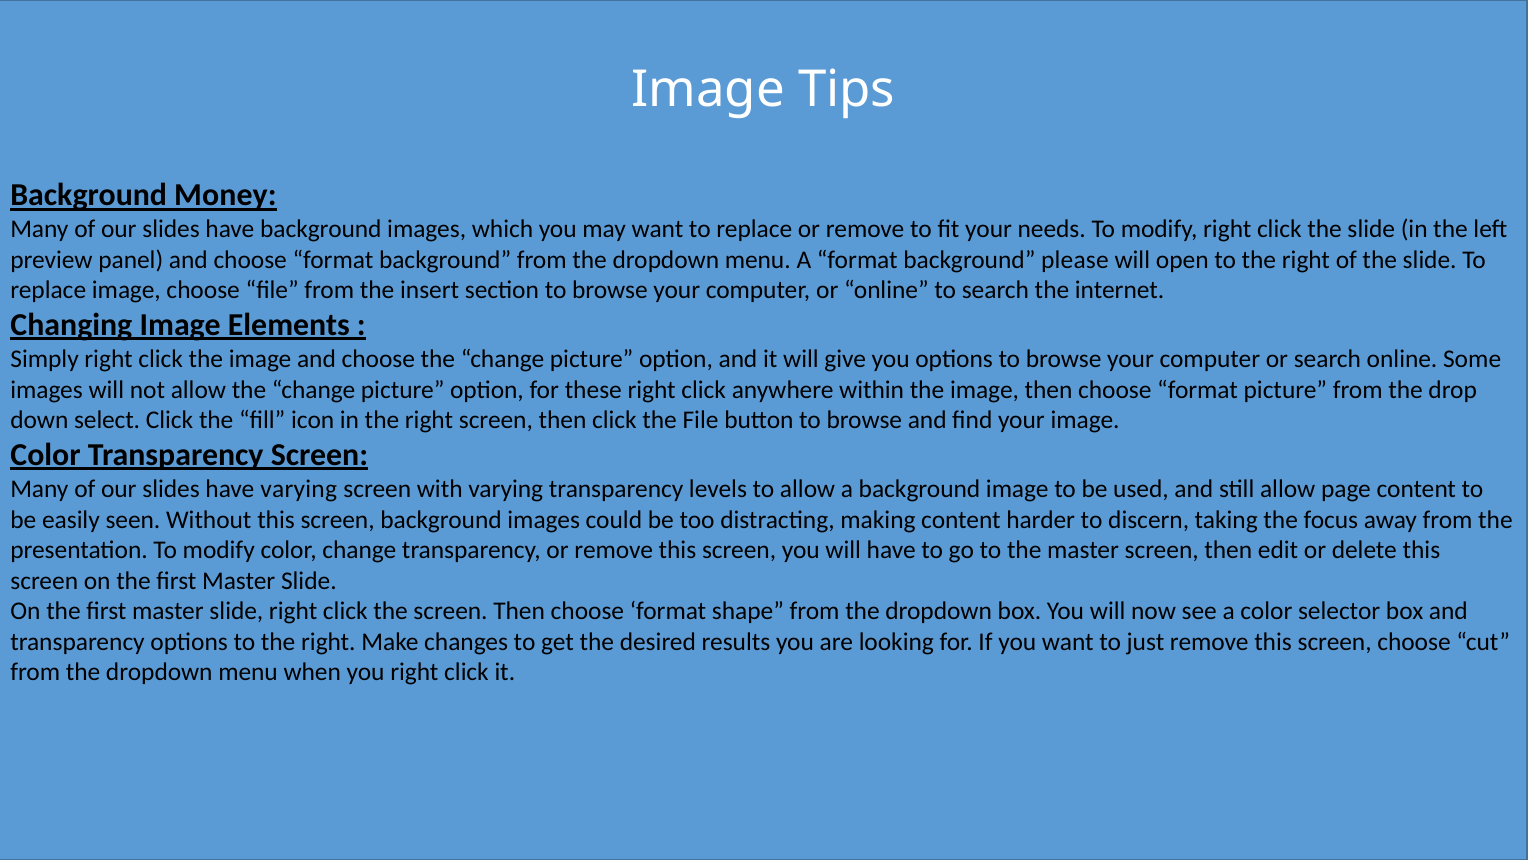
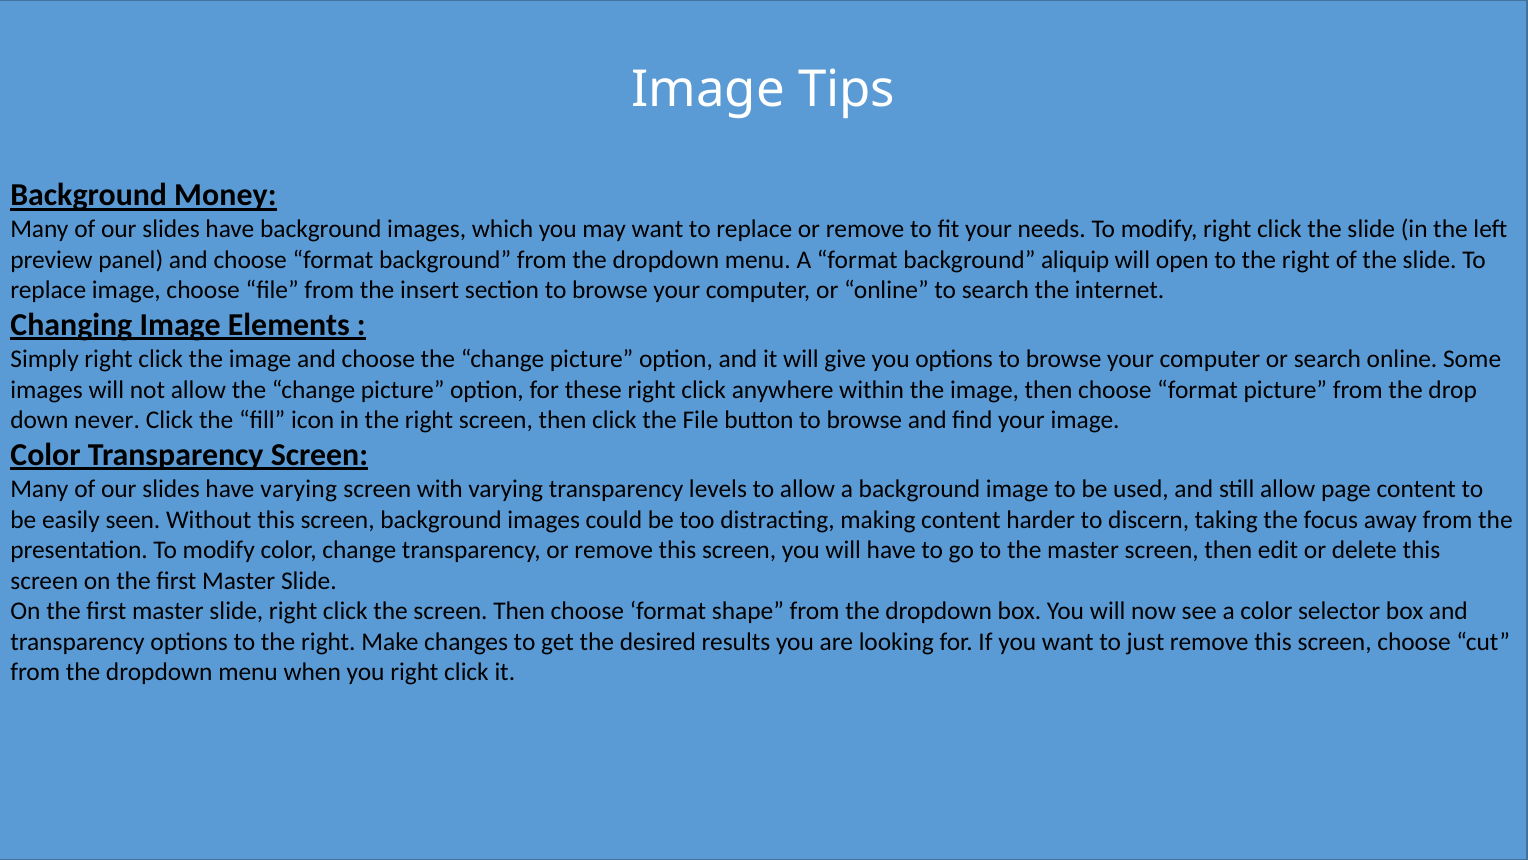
please: please -> aliquip (1075, 260)
select: select -> never (107, 420)
